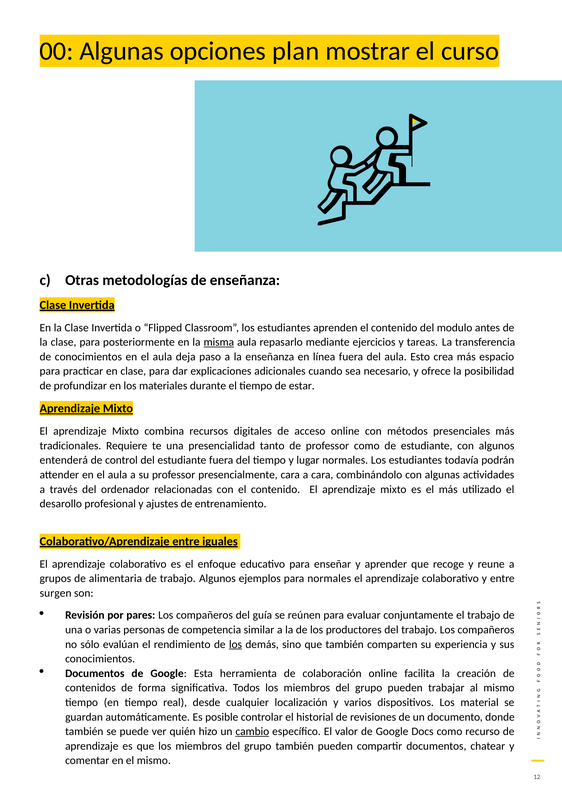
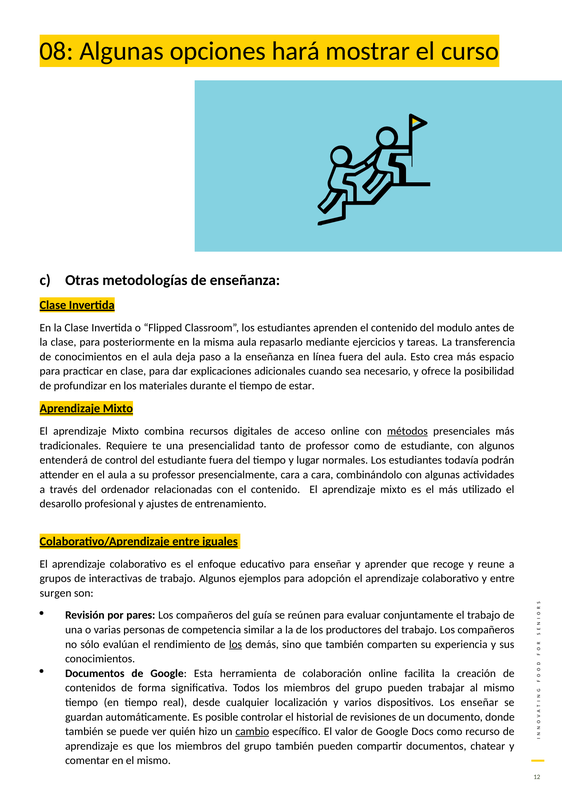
00: 00 -> 08 (57, 51)
plan: plan -> hará (296, 51)
misma underline: present -> none (219, 342)
métodos underline: none -> present (407, 431)
alimentaria: alimentaria -> interactivas (116, 578)
para normales: normales -> adopción (329, 578)
Los material: material -> enseñar (479, 702)
